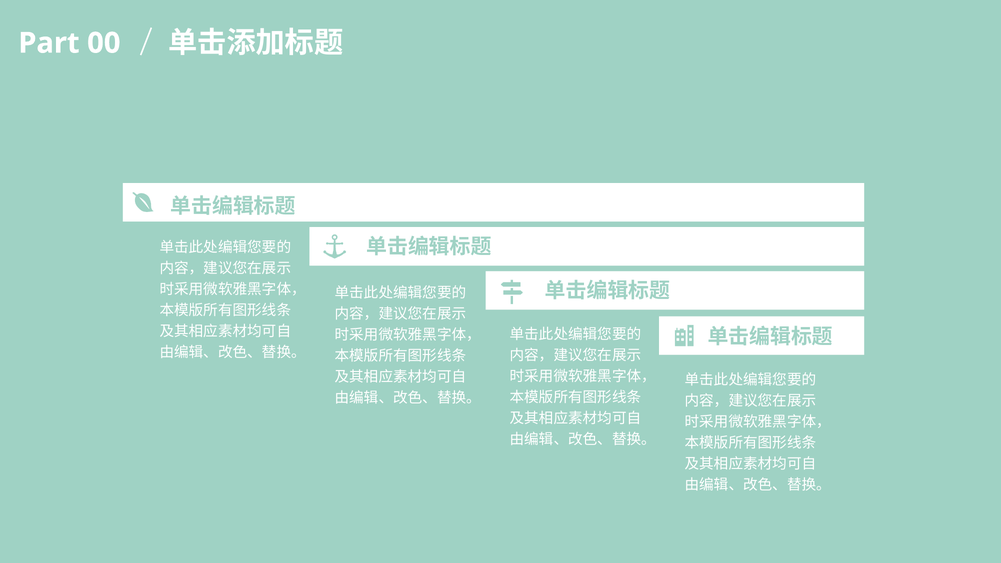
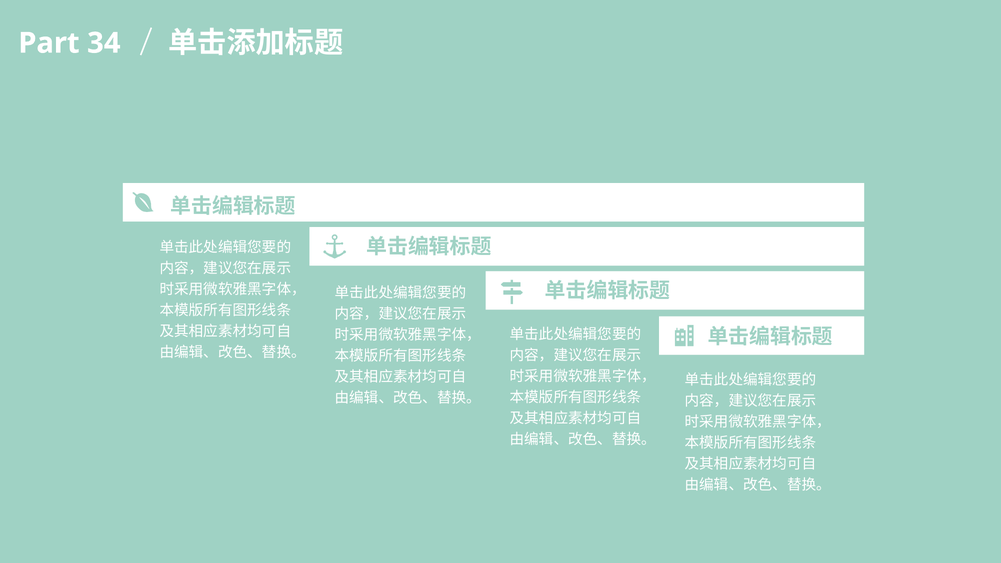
00: 00 -> 34 (104, 43)
